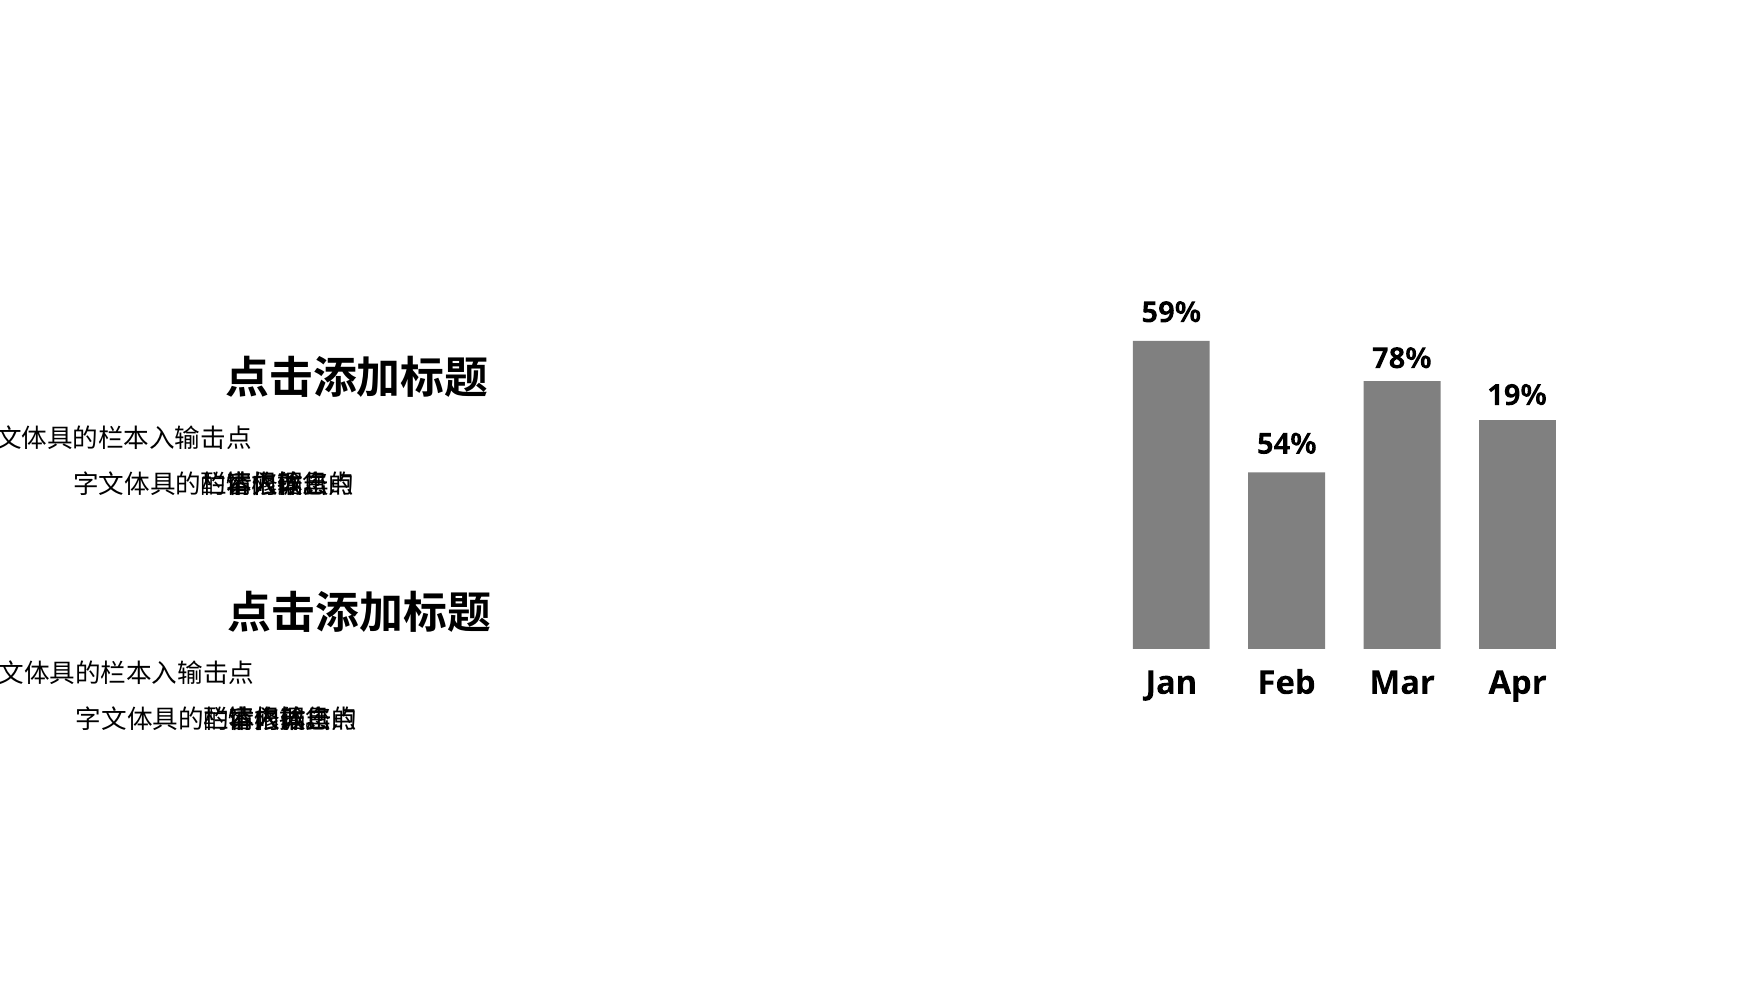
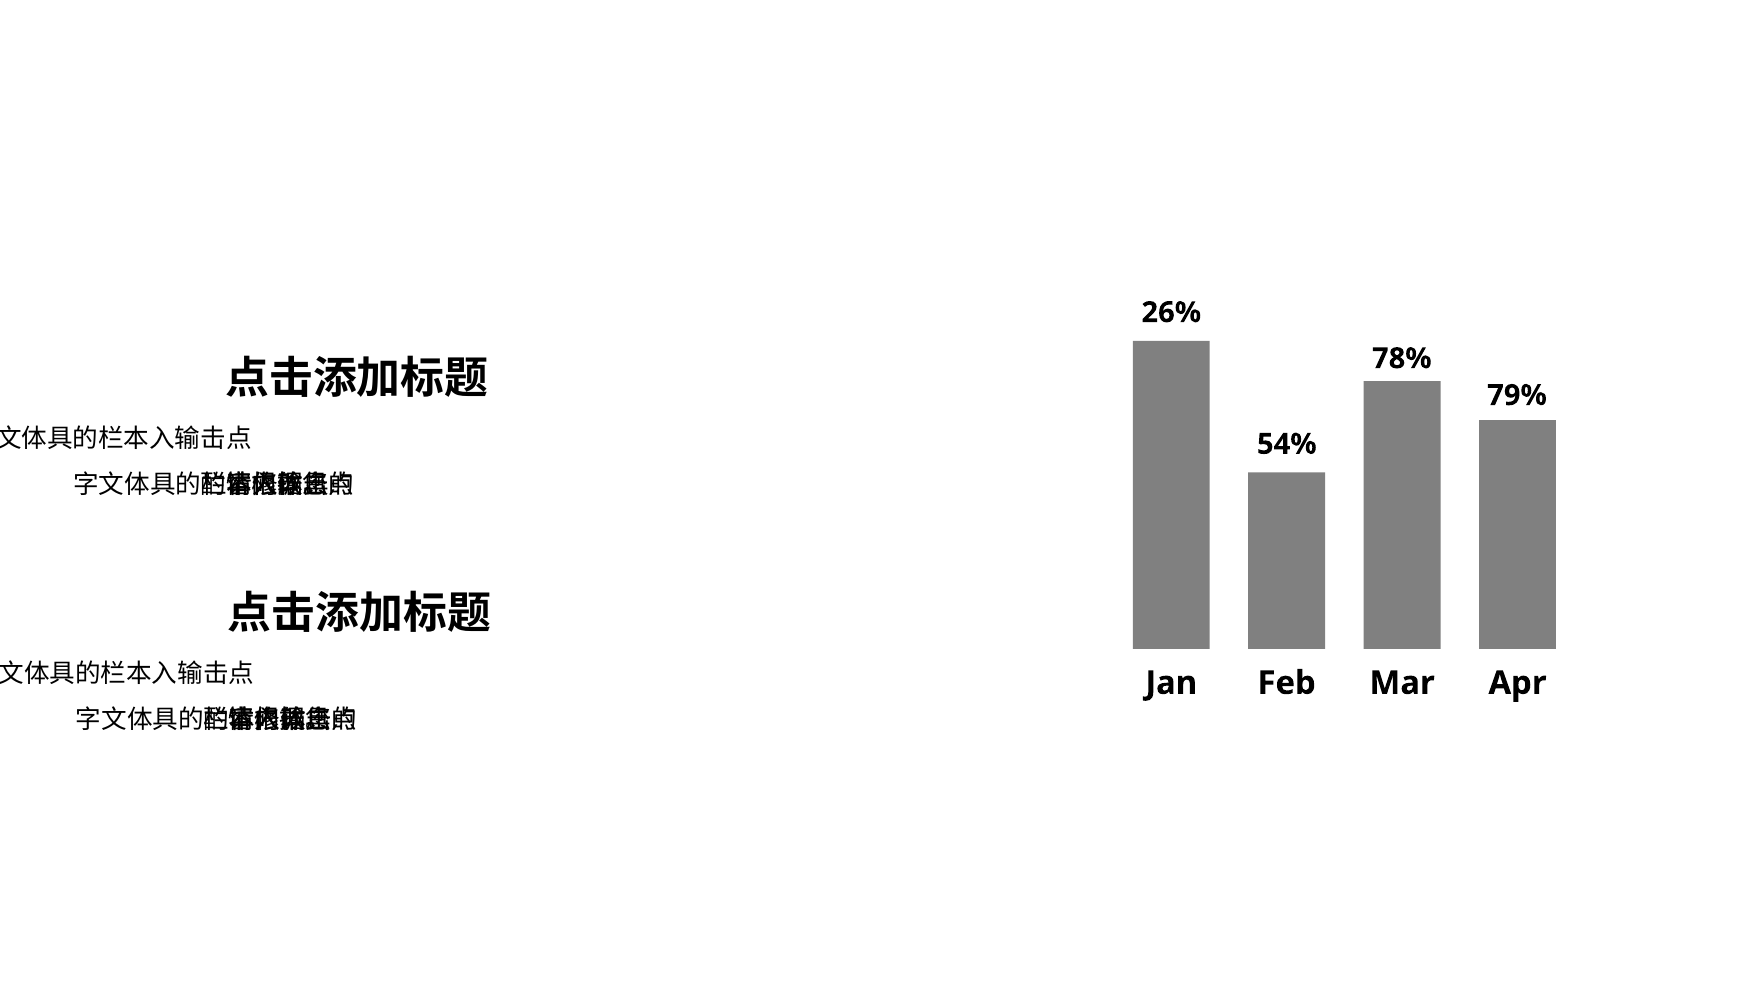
59%: 59% -> 26% (1171, 313)
19%: 19% -> 79% (1517, 395)
